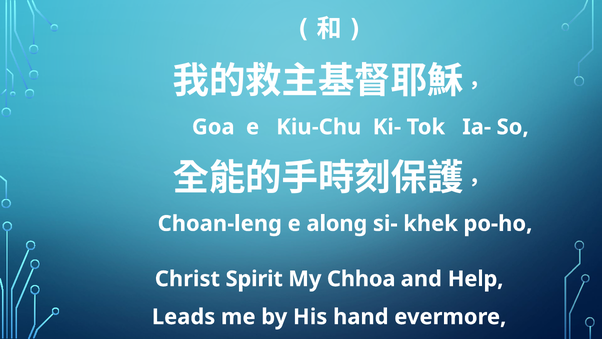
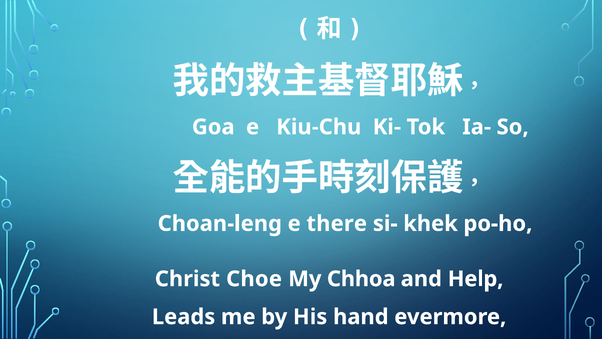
along: along -> there (337, 223)
Spirit: Spirit -> Choe (254, 279)
